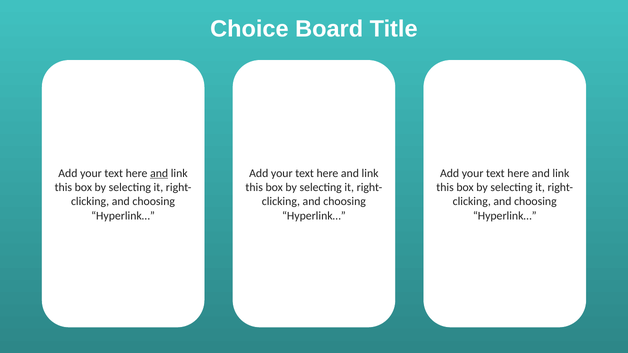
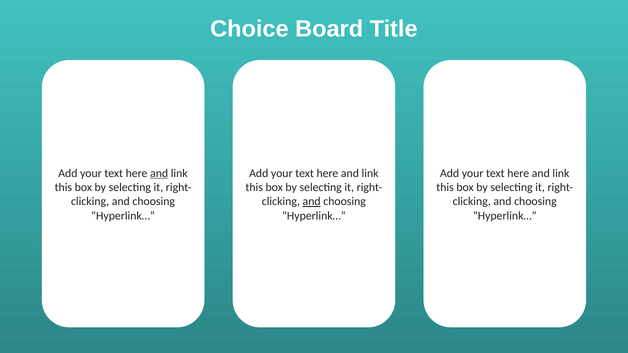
and underline: none -> present (312, 202)
